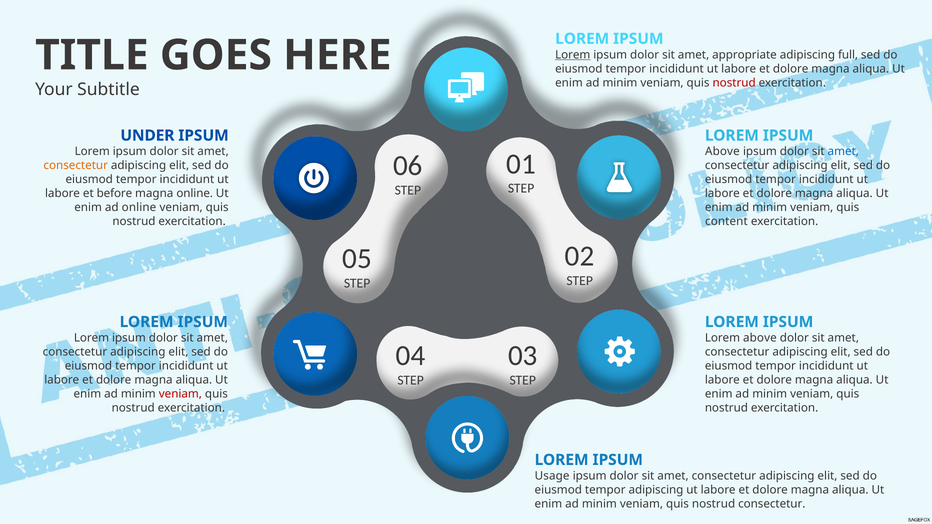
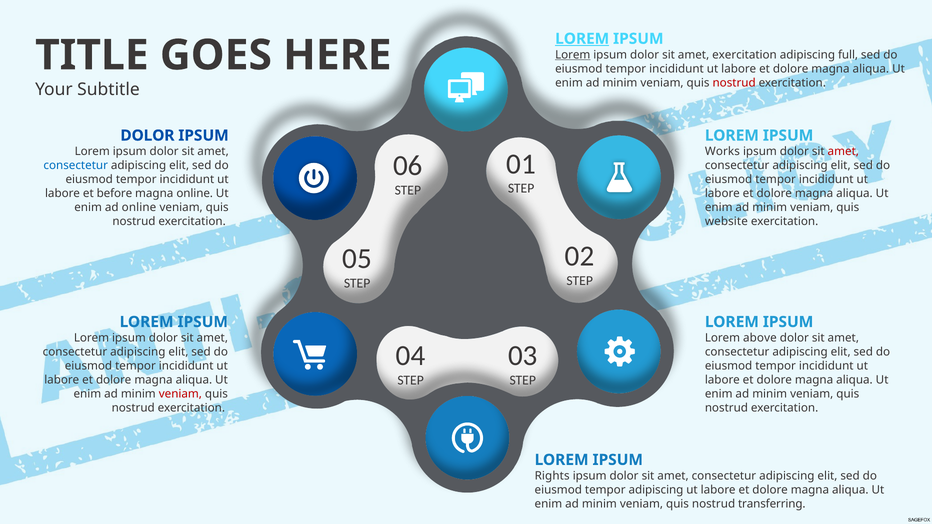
LOREM underline: none -> present (582, 39)
amet appropriate: appropriate -> exercitation (744, 55)
UNDER: UNDER -> DOLOR (147, 136)
Above: Above -> Works (722, 152)
amet colour: blue -> red (843, 152)
consectetur colour: orange -> blue (76, 166)
content: content -> website (726, 222)
Usage: Usage -> Rights (552, 476)
nostrud consectetur: consectetur -> transferring (772, 504)
